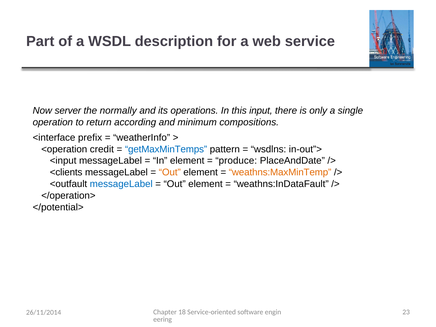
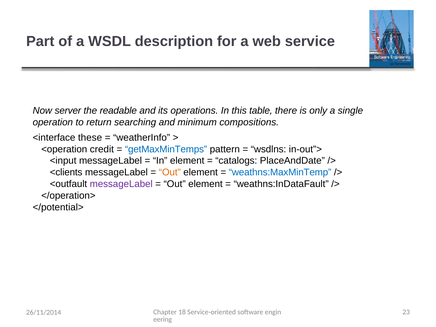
normally: normally -> readable (118, 111)
input: input -> table (261, 111)
according: according -> searching (135, 122)
prefix: prefix -> these (90, 138)
produce: produce -> catalogs (236, 161)
weathns:MaxMinTemp colour: orange -> blue (280, 172)
messageLabel colour: blue -> purple (121, 184)
